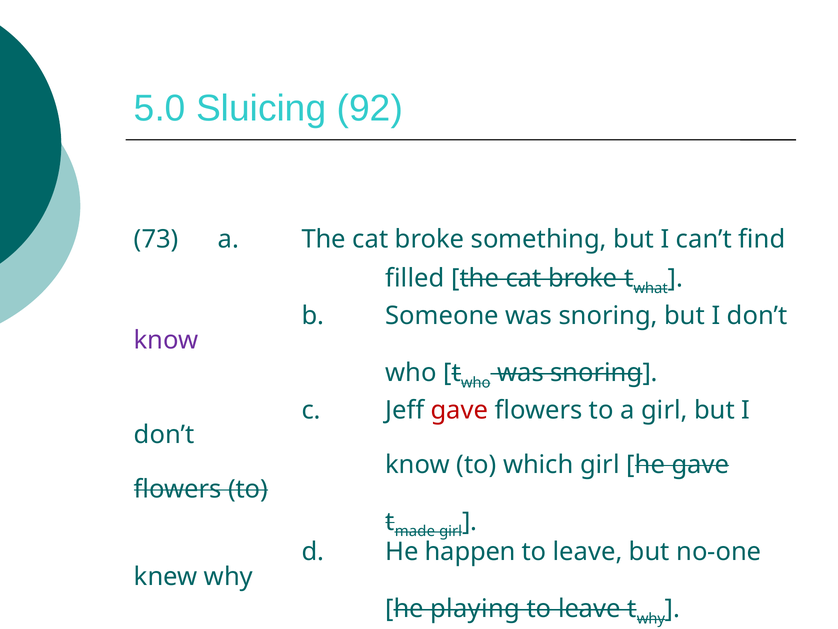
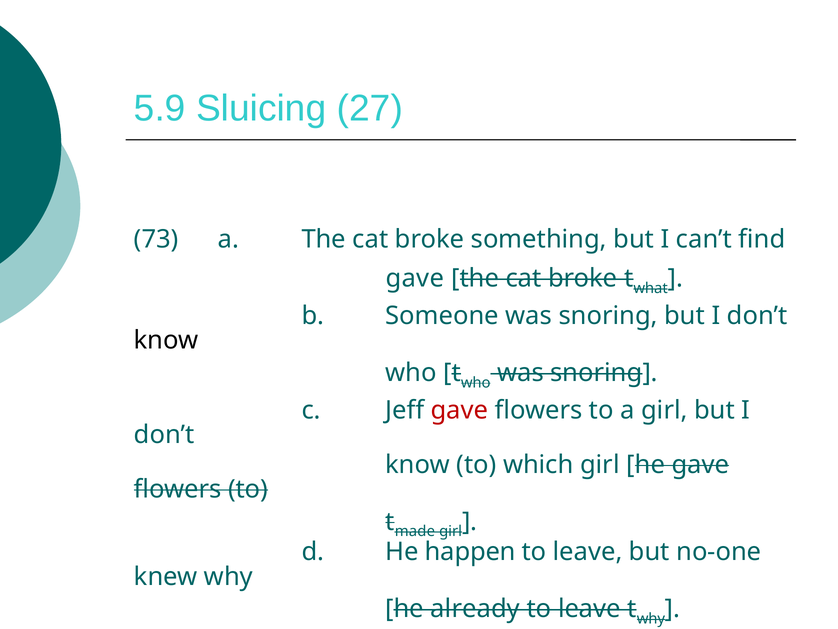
5.0: 5.0 -> 5.9 (160, 108)
92: 92 -> 27 (370, 108)
filled: filled -> gave (415, 278)
know colour: purple -> black (166, 340)
playing: playing -> already (475, 609)
